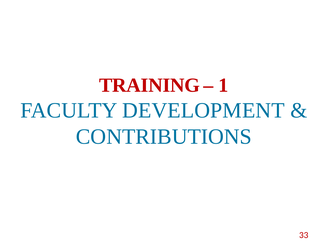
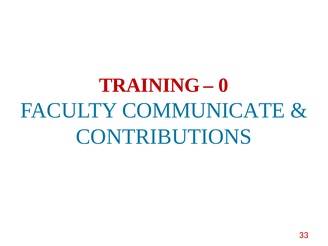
1: 1 -> 0 (223, 85)
DEVELOPMENT: DEVELOPMENT -> COMMUNICATE (204, 110)
